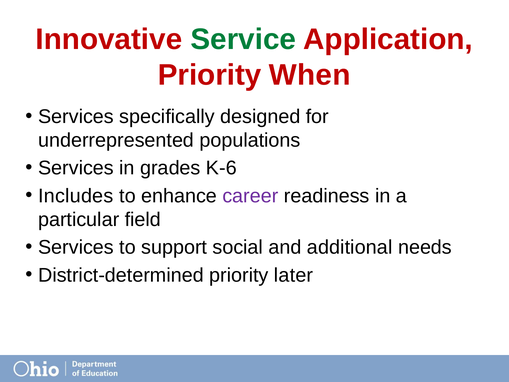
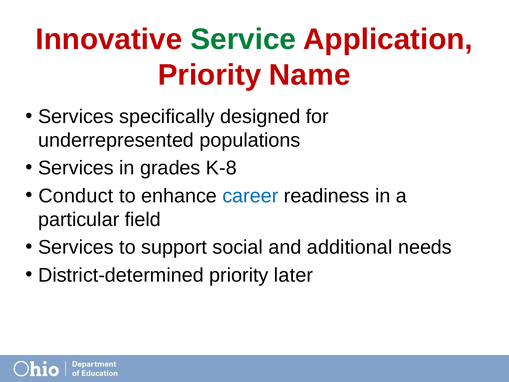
When: When -> Name (310, 75)
K-6: K-6 -> K-8 (221, 168)
Includes: Includes -> Conduct (76, 196)
career colour: purple -> blue (250, 196)
